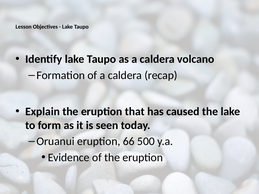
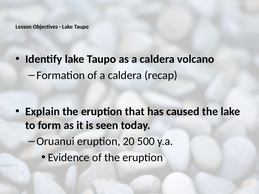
66: 66 -> 20 (129, 142)
